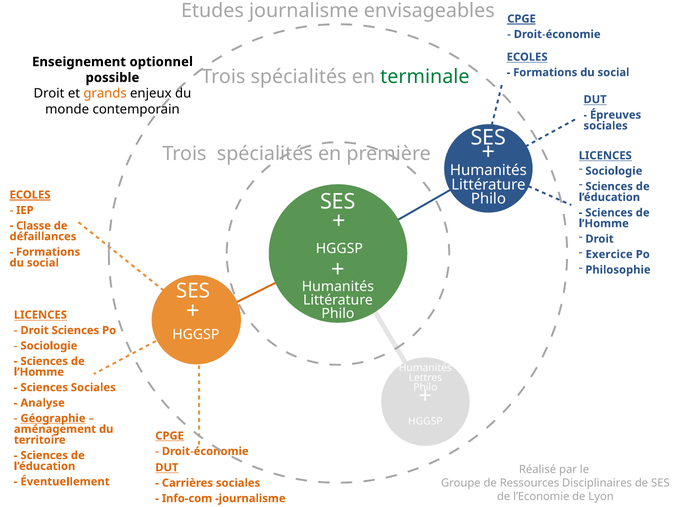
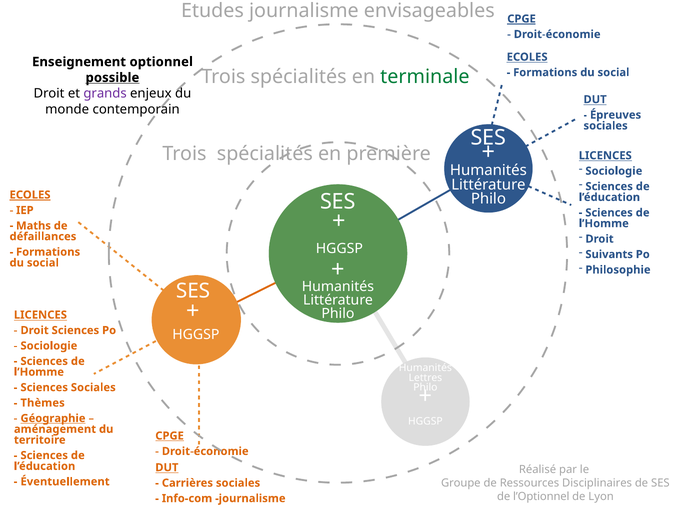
possible underline: none -> present (112, 78)
grands colour: orange -> purple (105, 93)
Classe: Classe -> Maths (33, 226)
Exercice: Exercice -> Suivants (609, 254)
Analyse: Analyse -> Thèmes (43, 403)
l’Economie: l’Economie -> l’Optionnel (541, 497)
